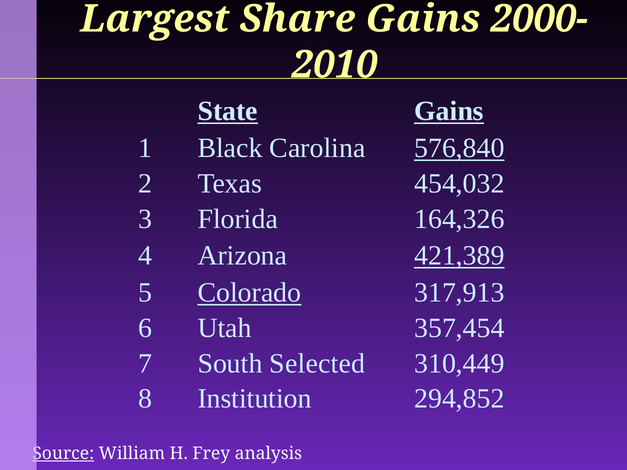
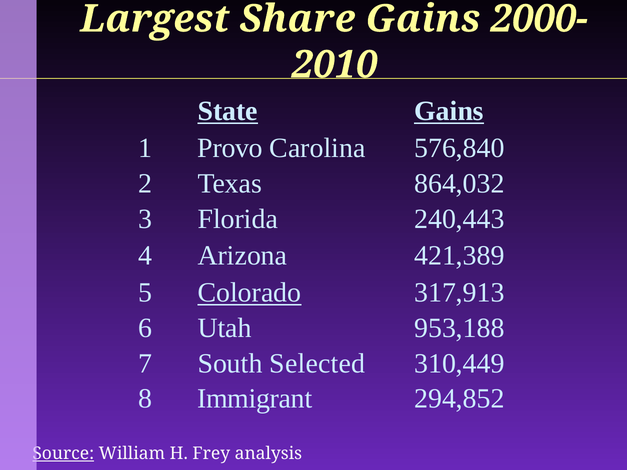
Black: Black -> Provo (230, 148)
576,840 underline: present -> none (459, 148)
454,032: 454,032 -> 864,032 (459, 184)
164,326: 164,326 -> 240,443 (459, 219)
421,389 underline: present -> none (459, 256)
357,454: 357,454 -> 953,188 (459, 328)
Institution: Institution -> Immigrant (255, 399)
